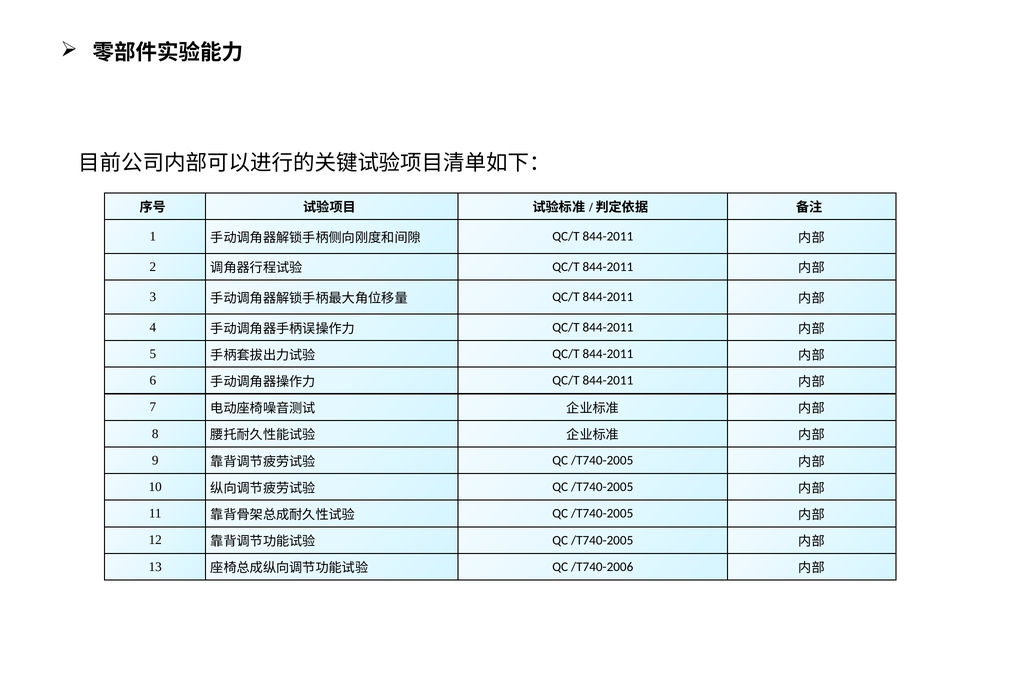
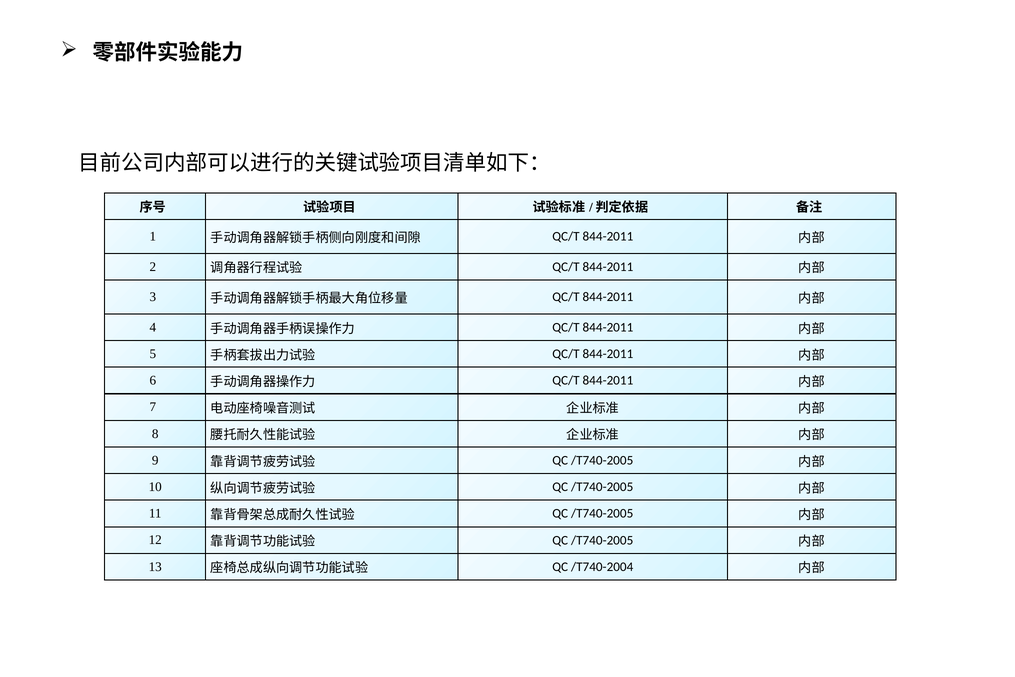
/T740-2006: /T740-2006 -> /T740-2004 (602, 567)
